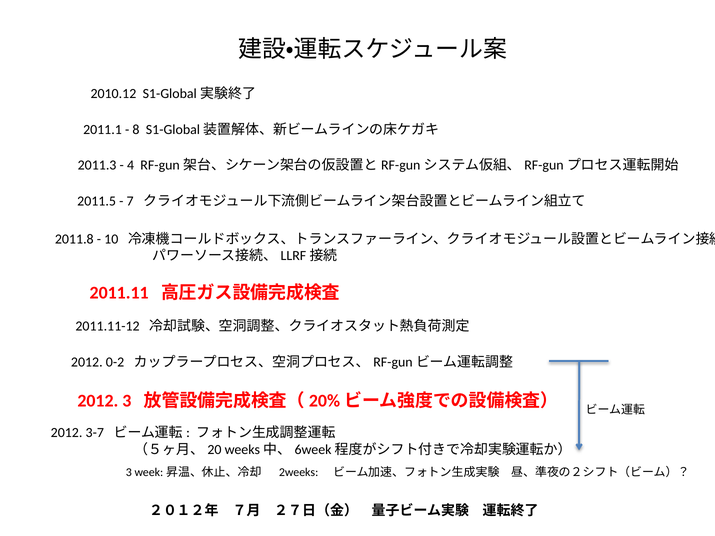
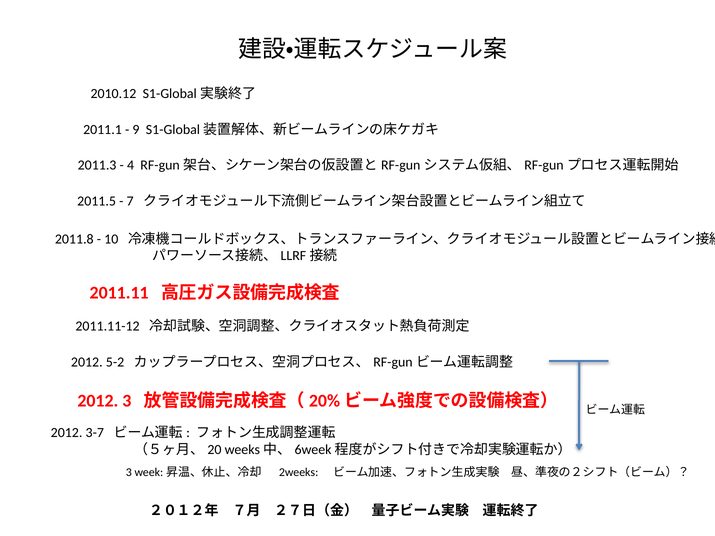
8: 8 -> 9 (136, 129)
0-2: 0-2 -> 5-2 (115, 362)
